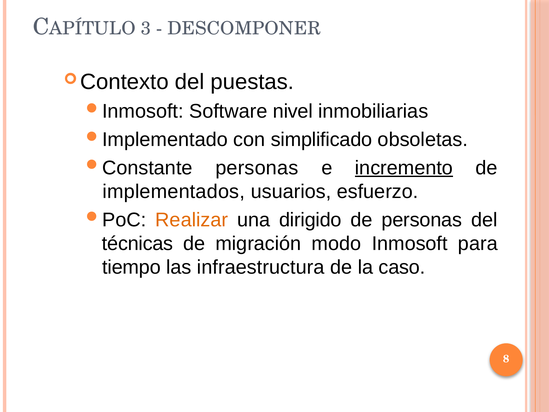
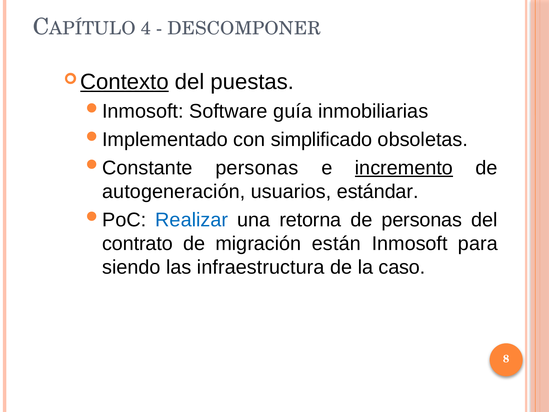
3: 3 -> 4 (146, 29)
Contexto underline: none -> present (124, 82)
nivel: nivel -> guía (293, 111)
implementados: implementados -> autogeneración (174, 191)
esfuerzo: esfuerzo -> estándar (378, 191)
Realizar colour: orange -> blue (192, 220)
dirigido: dirigido -> retorna (310, 220)
técnicas: técnicas -> contrato (138, 243)
modo: modo -> están (336, 243)
tiempo: tiempo -> siendo (131, 267)
